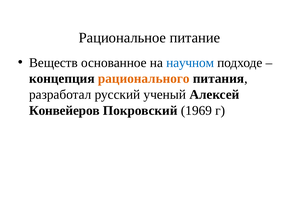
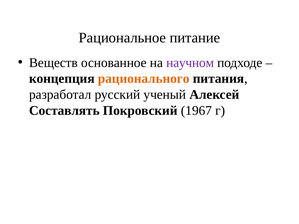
научном colour: blue -> purple (190, 63)
Конвейеров: Конвейеров -> Составлять (64, 111)
1969: 1969 -> 1967 (196, 111)
